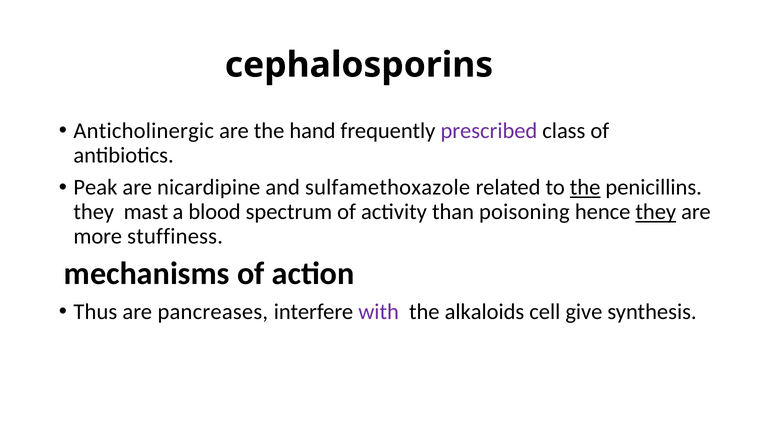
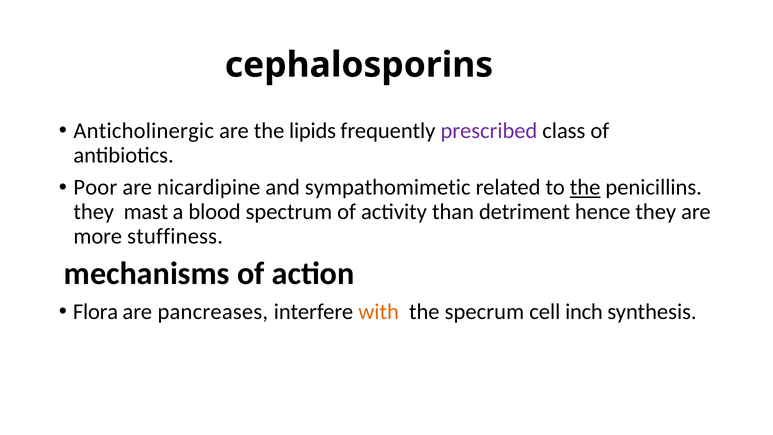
hand: hand -> lipids (313, 131)
Peak: Peak -> Poor (95, 187)
sulfamethoxazole: sulfamethoxazole -> sympathomimetic (388, 187)
poisoning: poisoning -> detriment (525, 212)
they underline: present -> none (656, 212)
Thus: Thus -> Flora (96, 311)
with colour: purple -> orange (379, 311)
alkaloids: alkaloids -> specrum (484, 311)
give: give -> inch (584, 311)
